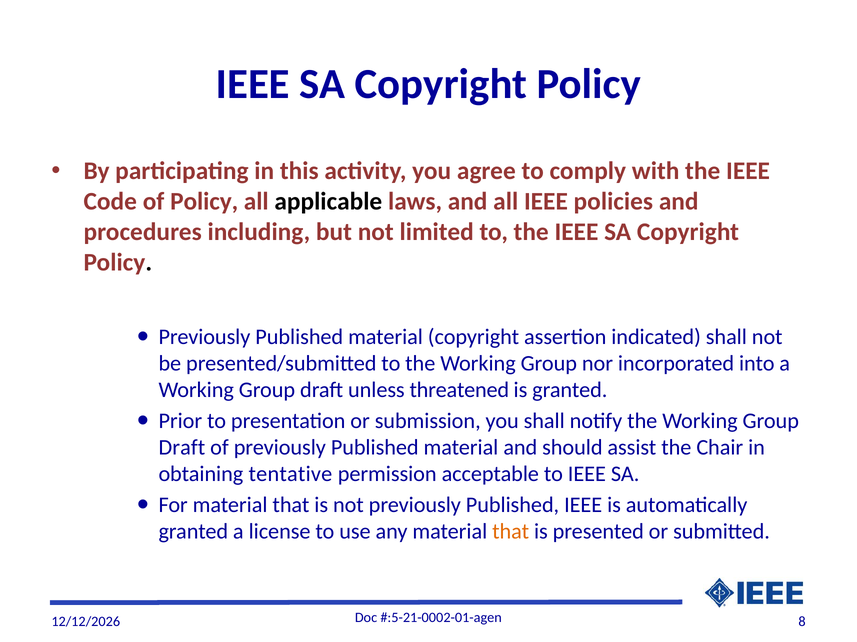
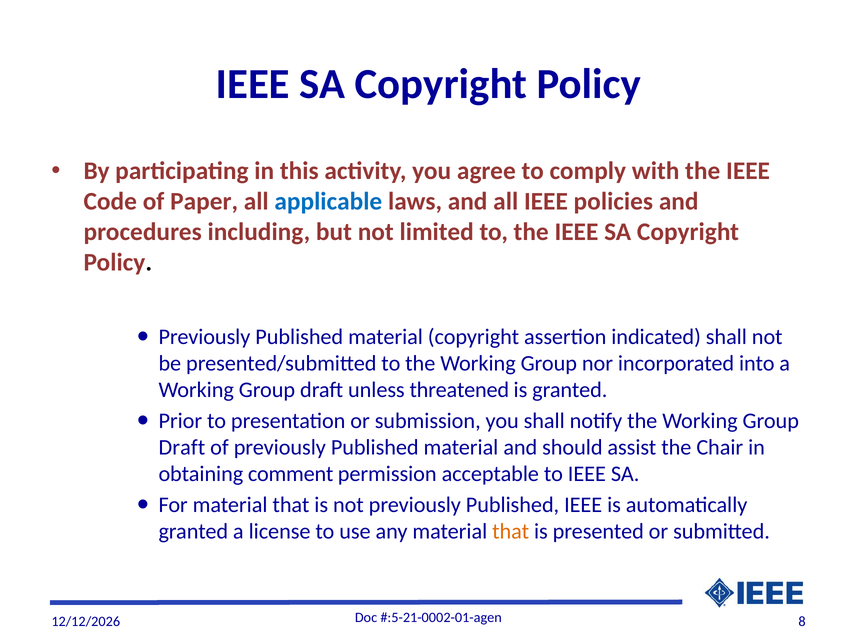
of Policy: Policy -> Paper (204, 202)
applicable colour: black -> blue (328, 202)
tentative: tentative -> comment (291, 475)
